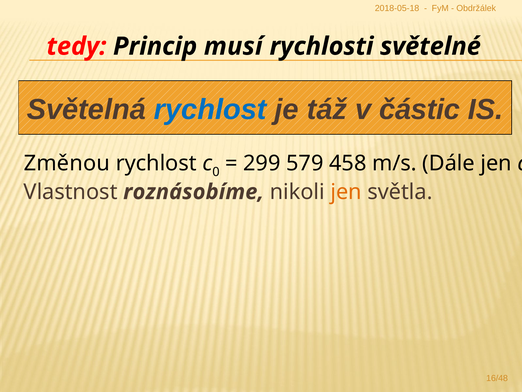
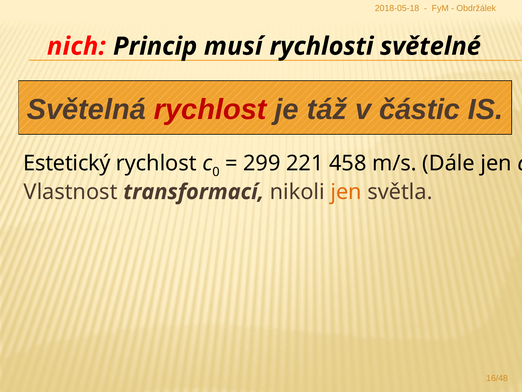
tedy: tedy -> nich (76, 46)
rychlost colour: blue -> red (210, 109)
Změnou: Změnou -> Estetický (67, 163)
579: 579 -> 221 (305, 163)
roznásobíme: roznásobíme -> transformací (194, 192)
